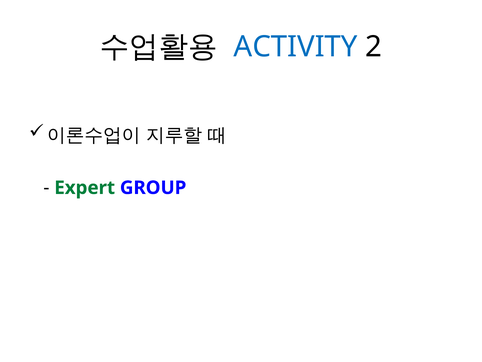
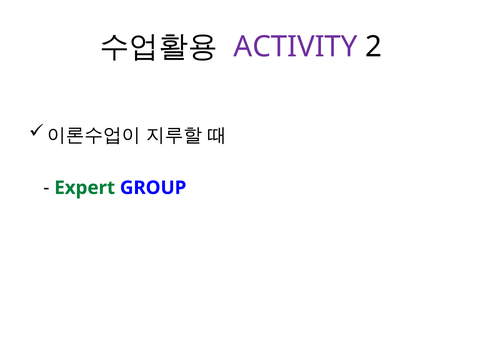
ACTIVITY colour: blue -> purple (296, 47)
